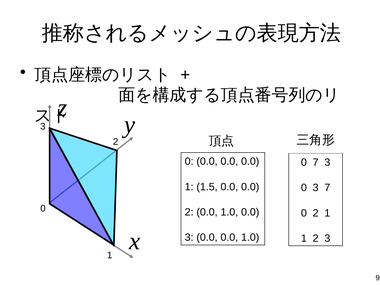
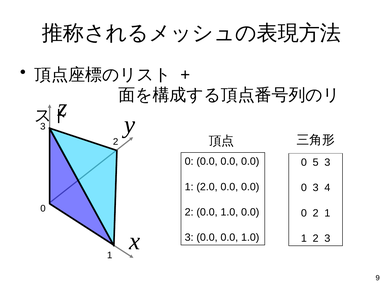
0 7: 7 -> 5 (316, 162)
1.5: 1.5 -> 2.0 (207, 187)
3 7: 7 -> 4 (327, 188)
